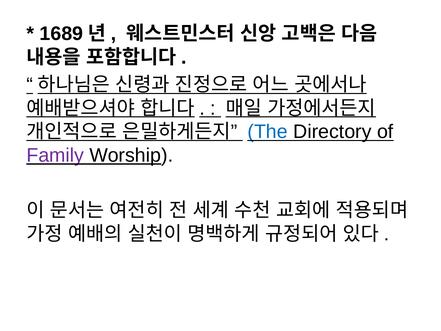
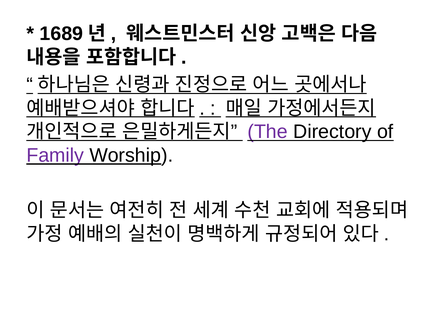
The colour: blue -> purple (268, 132)
